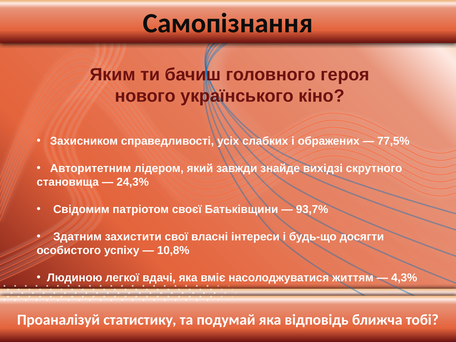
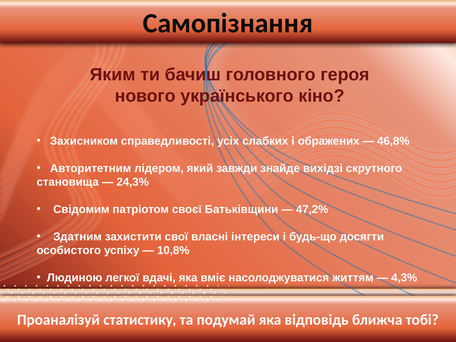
77,5%: 77,5% -> 46,8% (393, 141)
93,7%: 93,7% -> 47,2% (312, 209)
